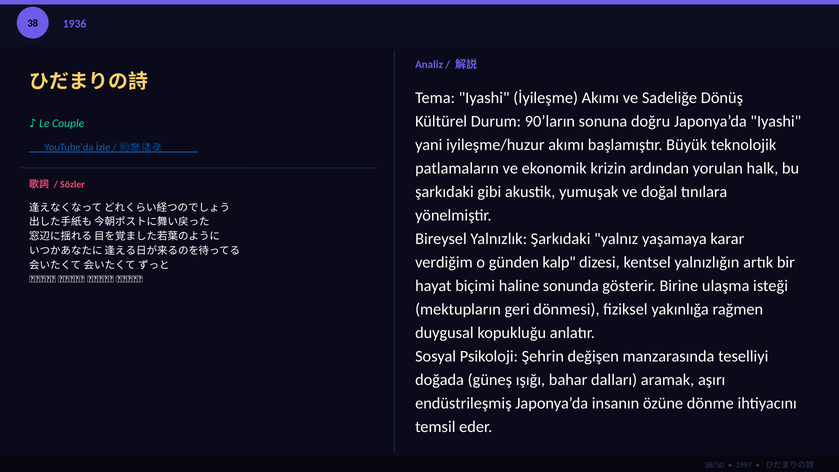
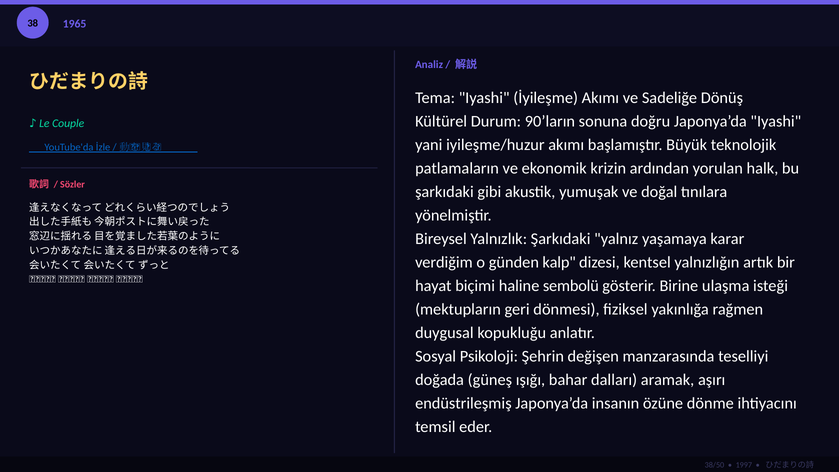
1936: 1936 -> 1965 (75, 24)
sonunda: sonunda -> sembolü (571, 286)
